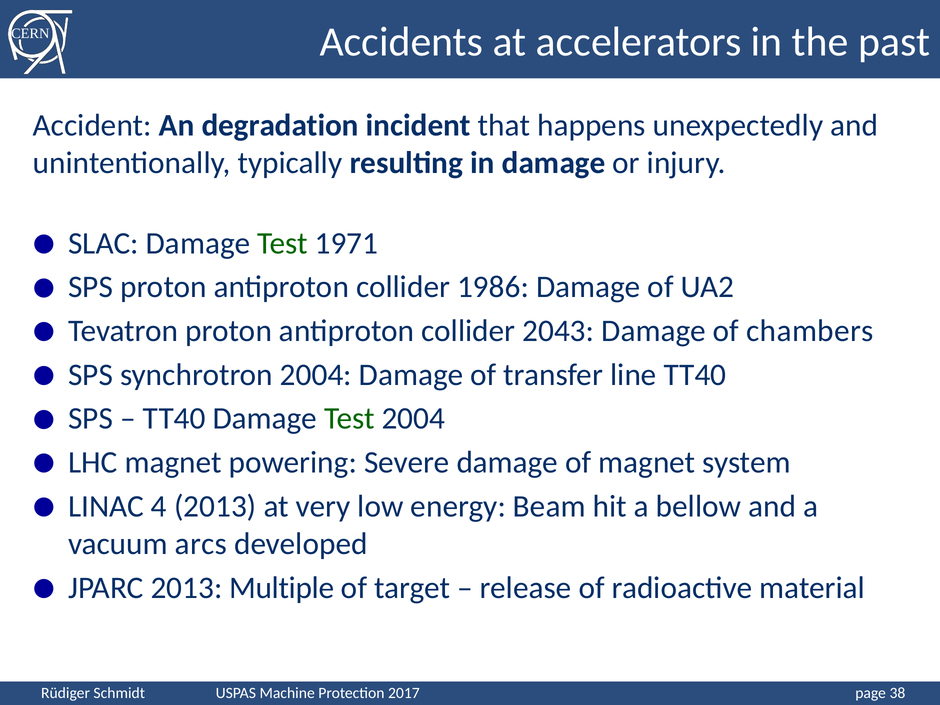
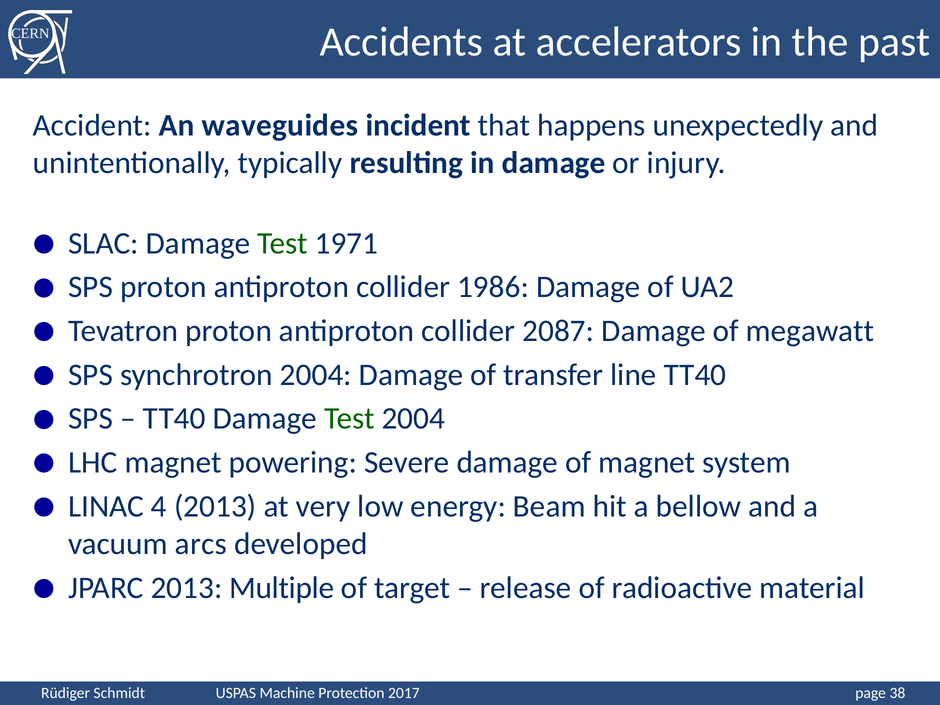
degradation: degradation -> waveguides (280, 125)
2043: 2043 -> 2087 (558, 331)
chambers: chambers -> megawatt (810, 331)
